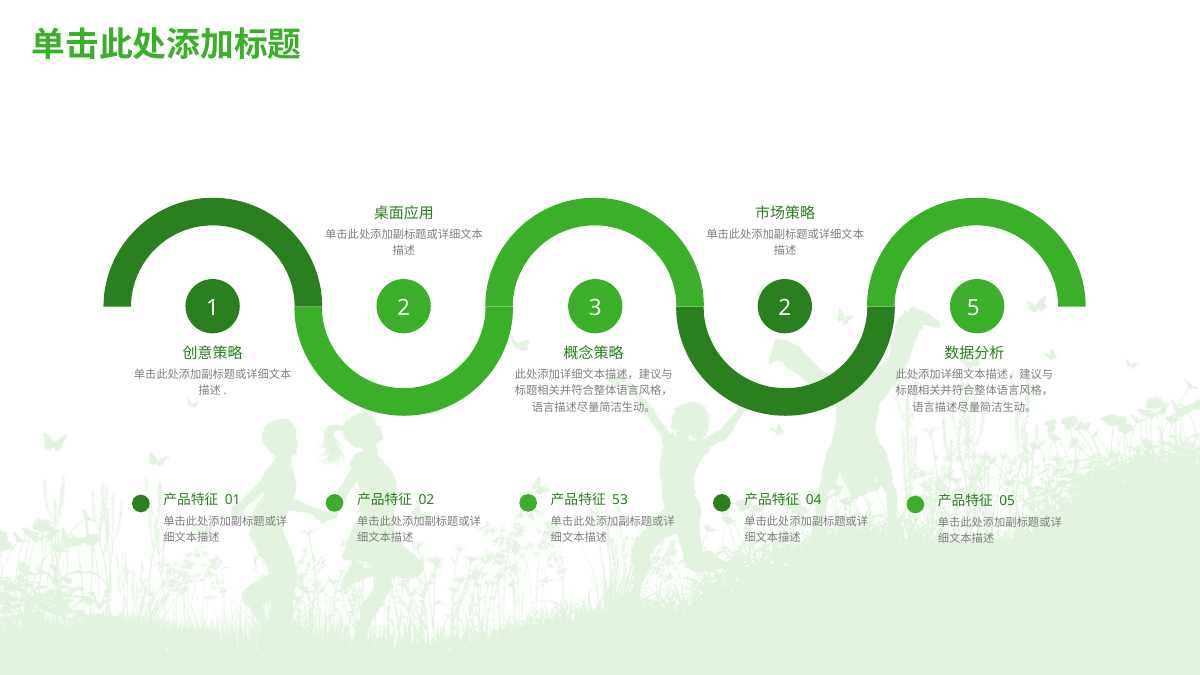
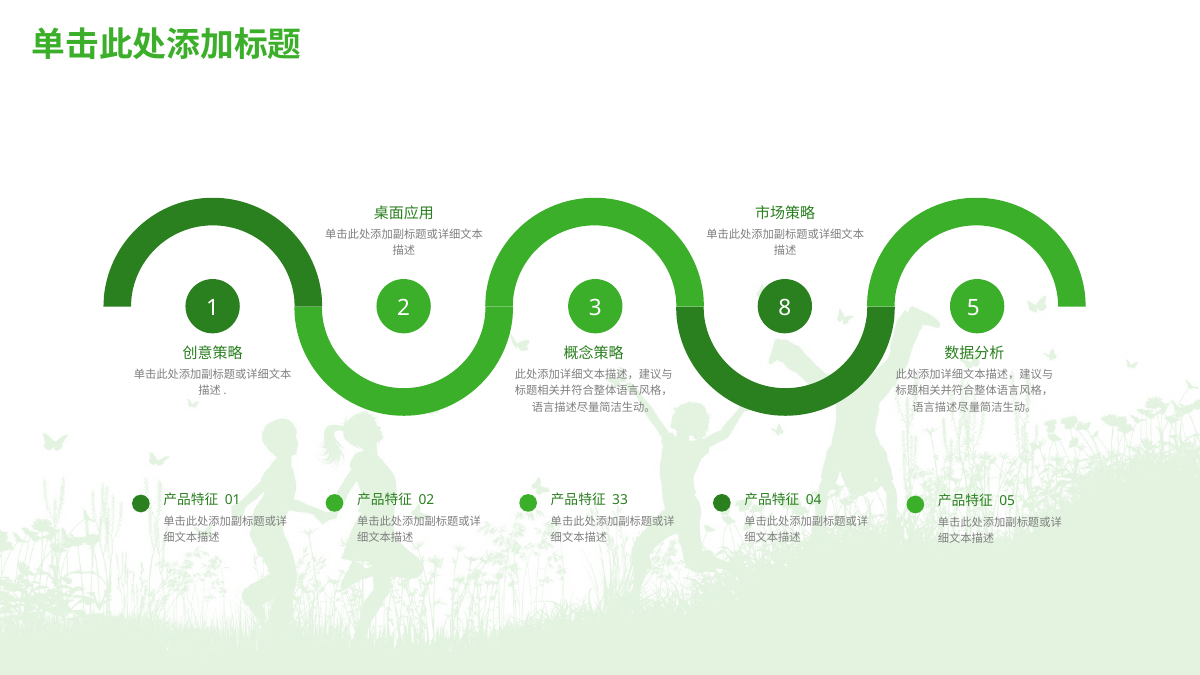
3 2: 2 -> 8 (785, 308)
53: 53 -> 33 (620, 500)
